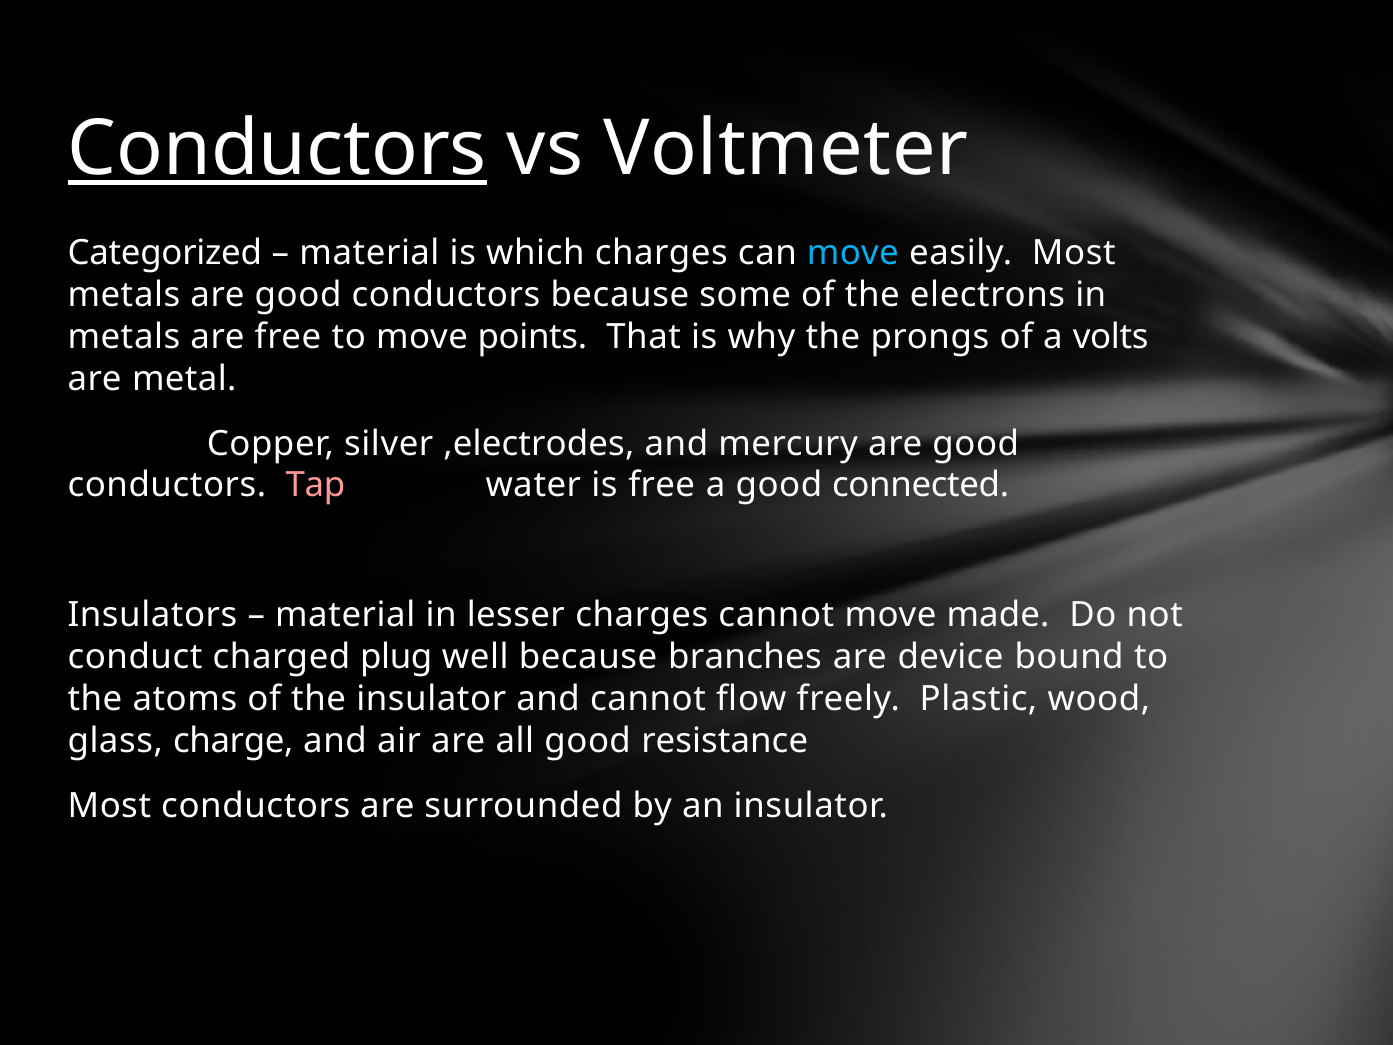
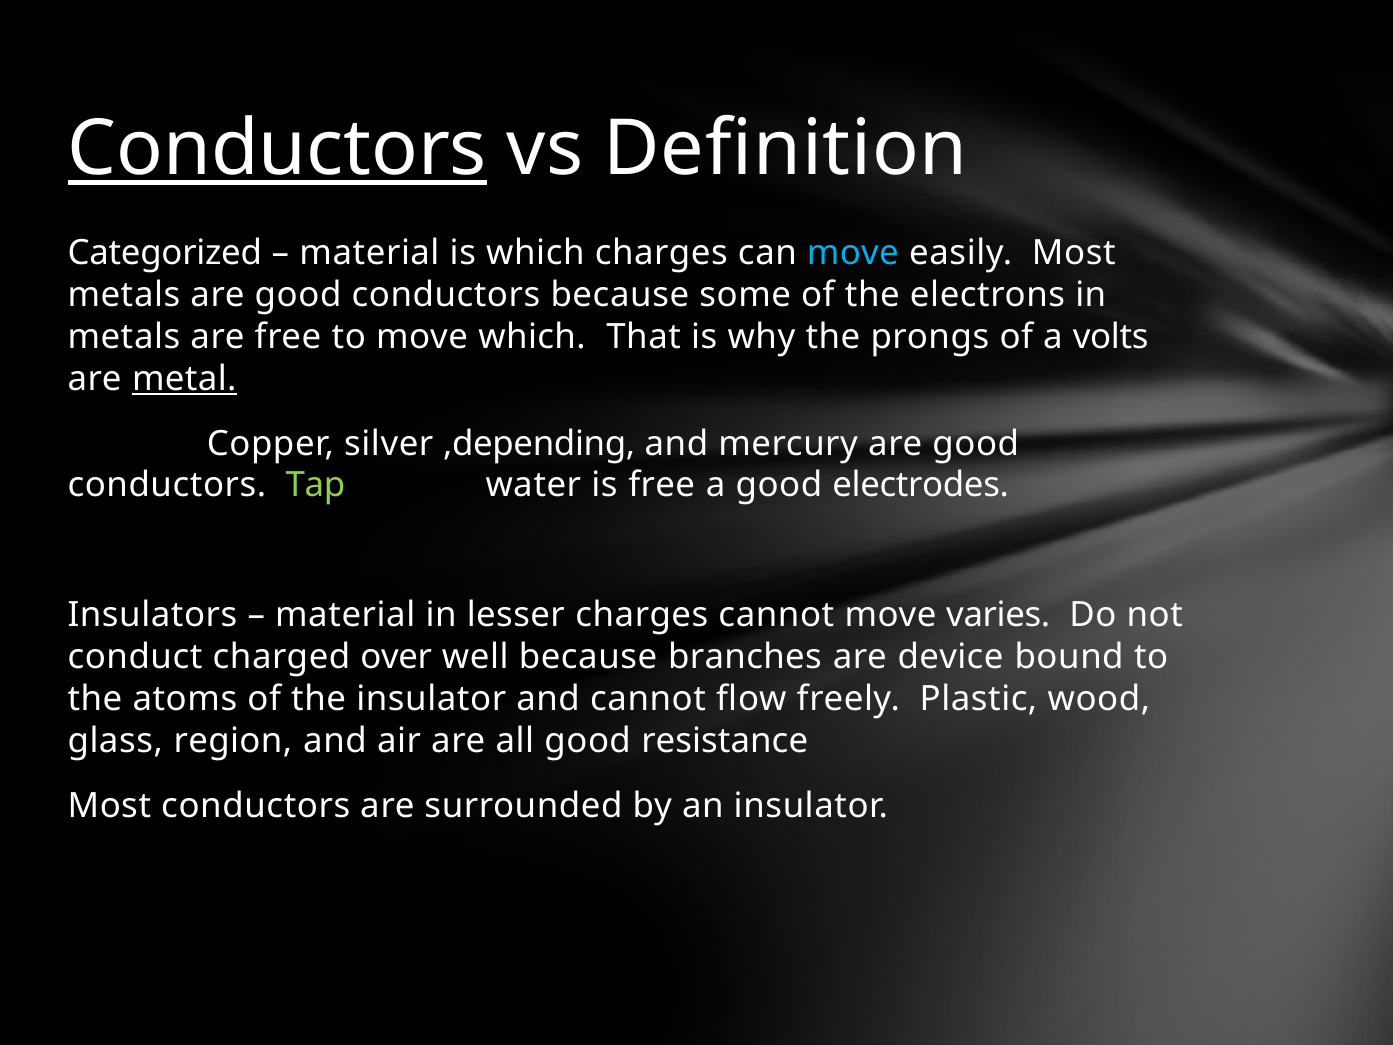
Voltmeter: Voltmeter -> Definition (786, 149)
move points: points -> which (532, 337)
metal underline: none -> present (184, 379)
,electrodes: ,electrodes -> ,depending (539, 444)
Tap colour: pink -> light green (315, 485)
connected: connected -> electrodes (921, 485)
made: made -> varies (998, 615)
plug: plug -> over (396, 657)
charge: charge -> region (233, 741)
